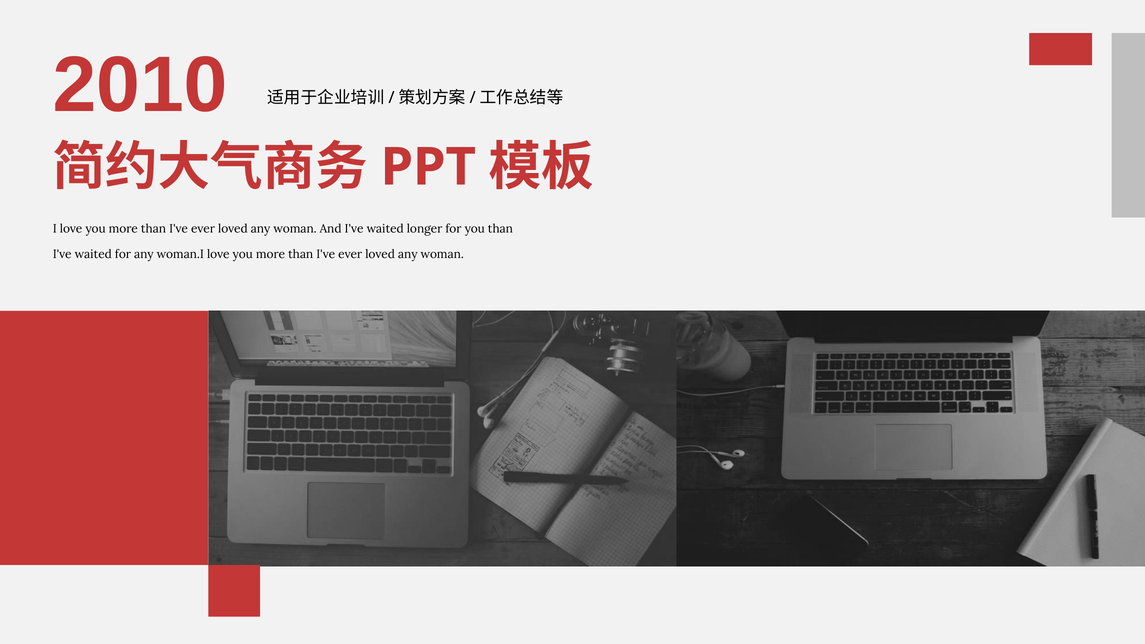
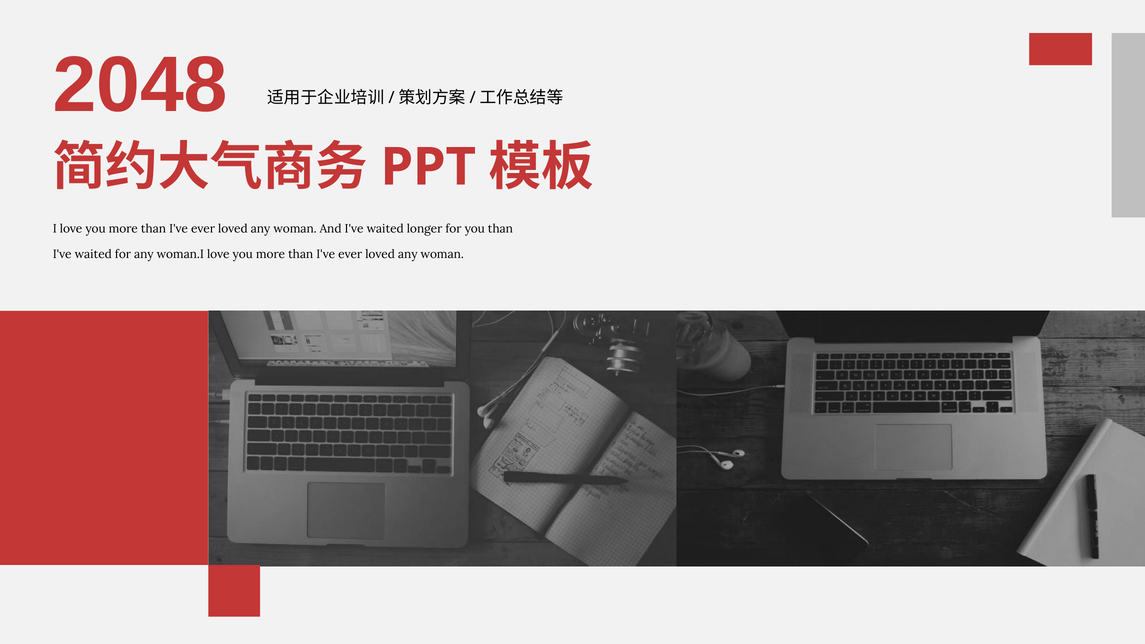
2010: 2010 -> 2048 (140, 85)
